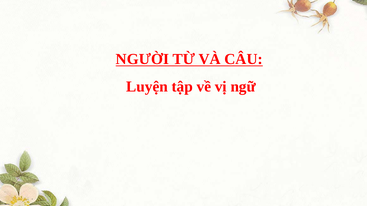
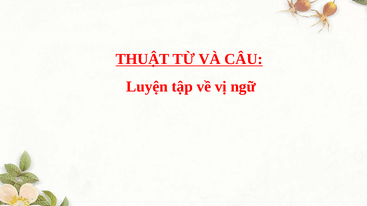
NGƯỜI: NGƯỜI -> THUẬT (143, 59)
